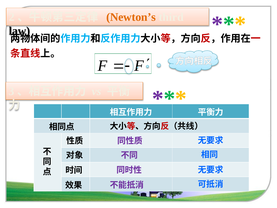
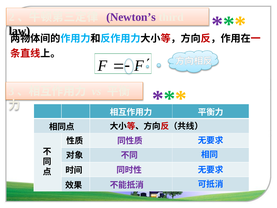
Newton’s colour: orange -> purple (131, 17)
